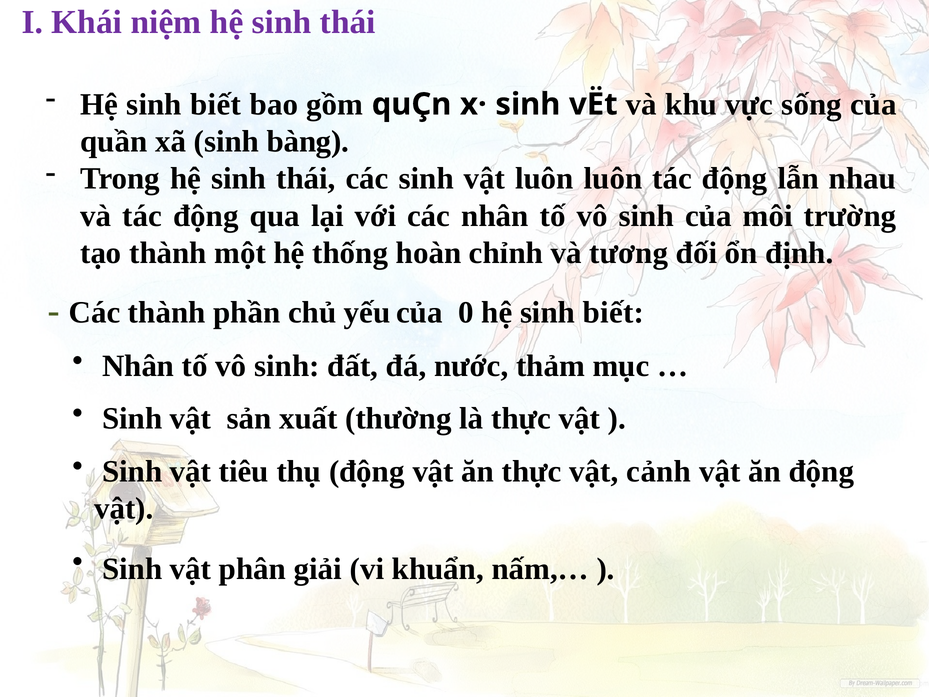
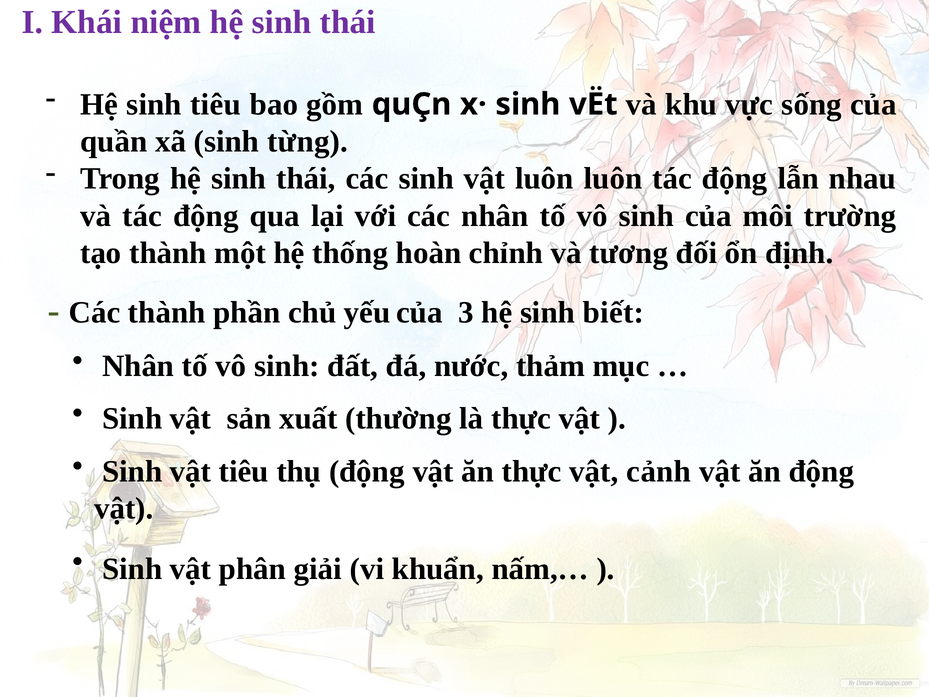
biết: biết -> tiêu (216, 104)
bàng: bàng -> từng (308, 141)
0: 0 -> 3 (466, 312)
